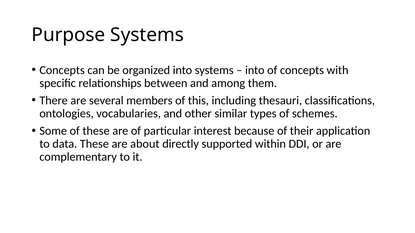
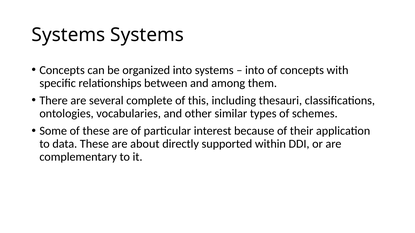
Purpose: Purpose -> Systems (68, 35)
members: members -> complete (149, 101)
